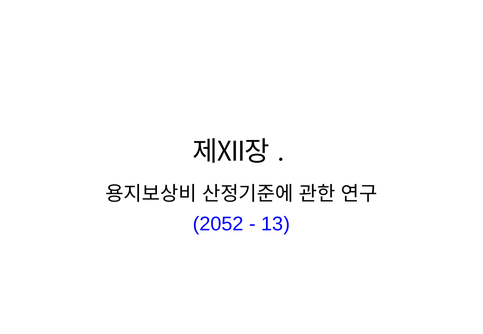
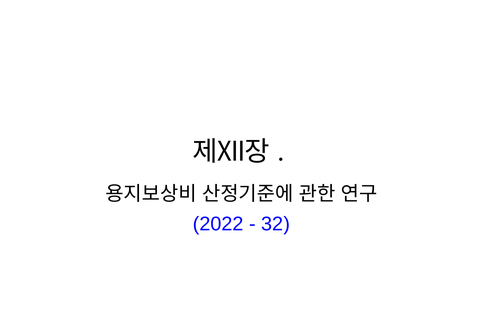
2052: 2052 -> 2022 (218, 224)
13: 13 -> 32 (276, 224)
